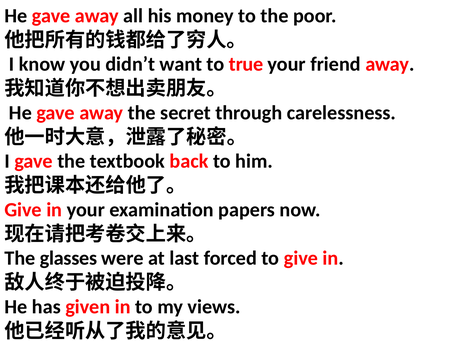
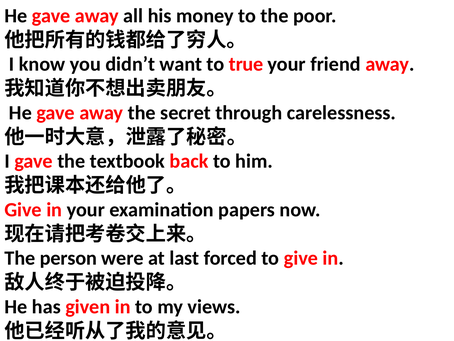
glasses: glasses -> person (68, 258)
